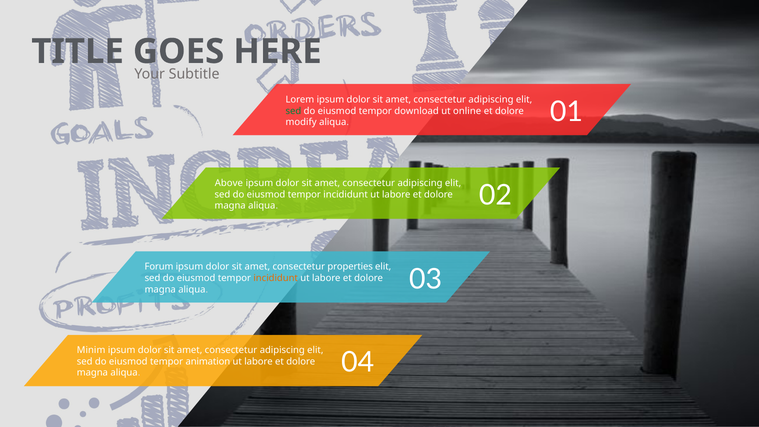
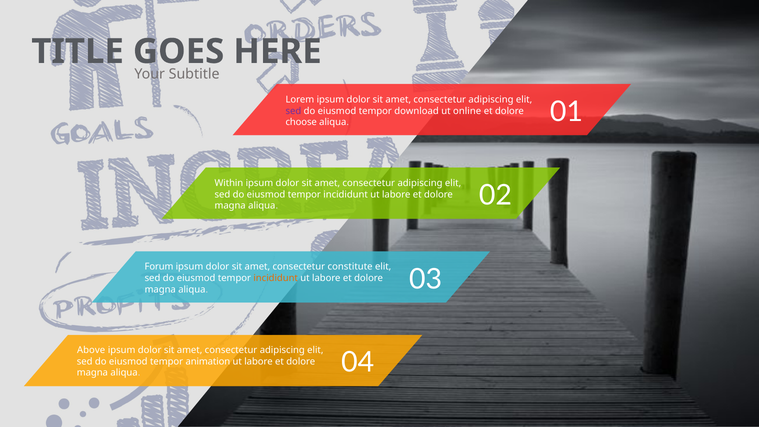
sed colour: green -> purple (293, 111)
modify: modify -> choose (301, 122)
Above: Above -> Within (229, 183)
properties: properties -> constitute (350, 267)
Minim: Minim -> Above (91, 350)
